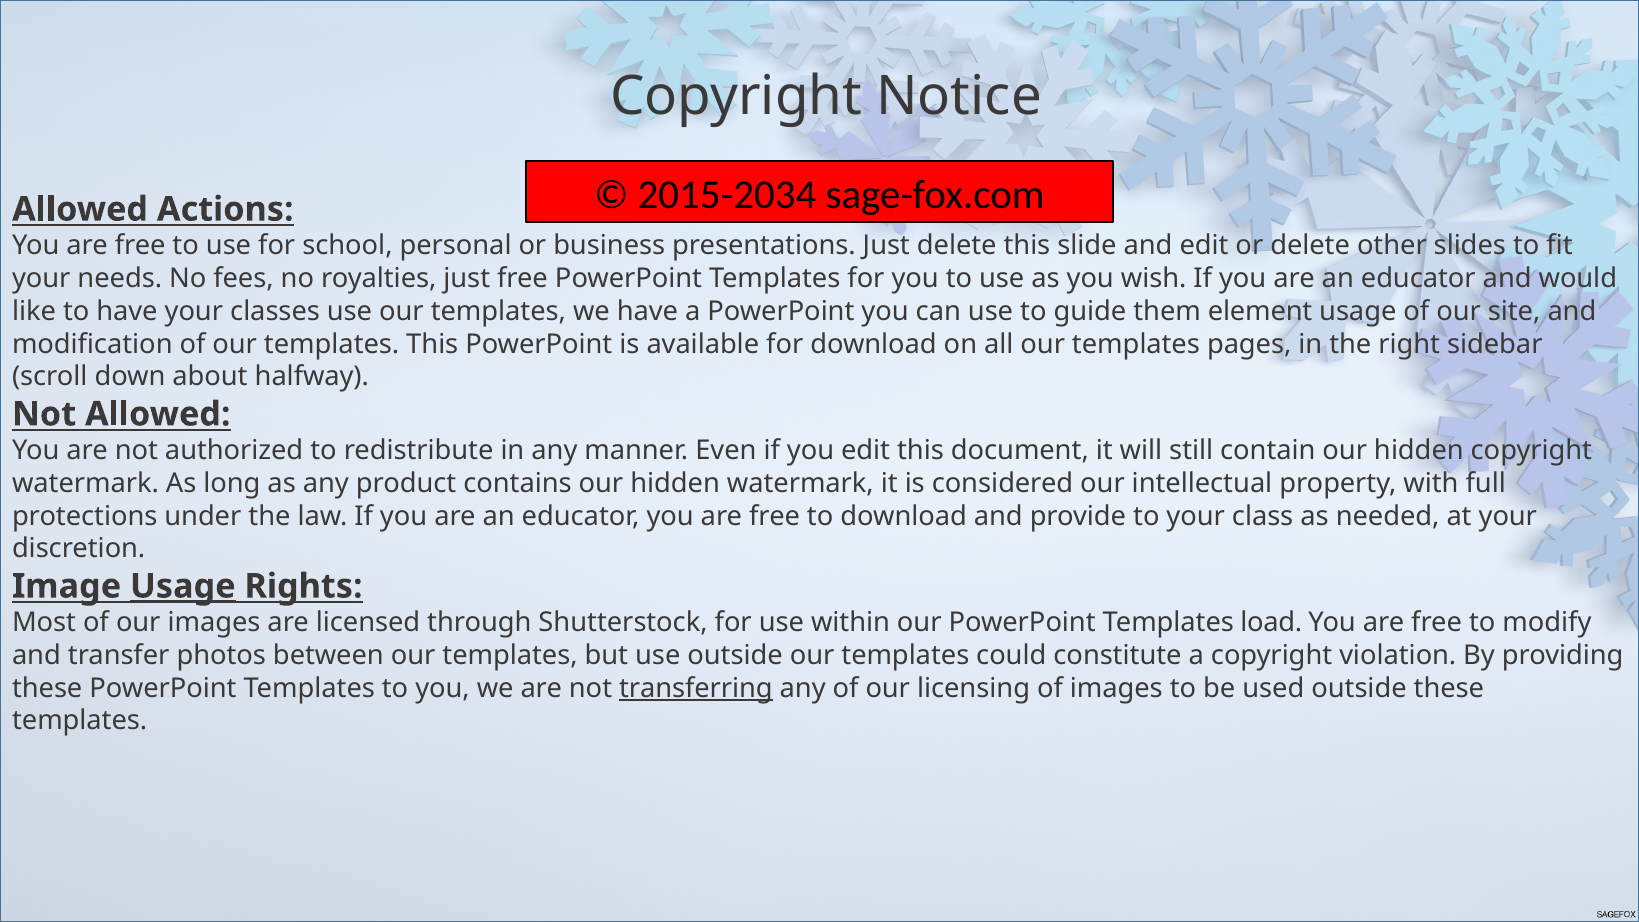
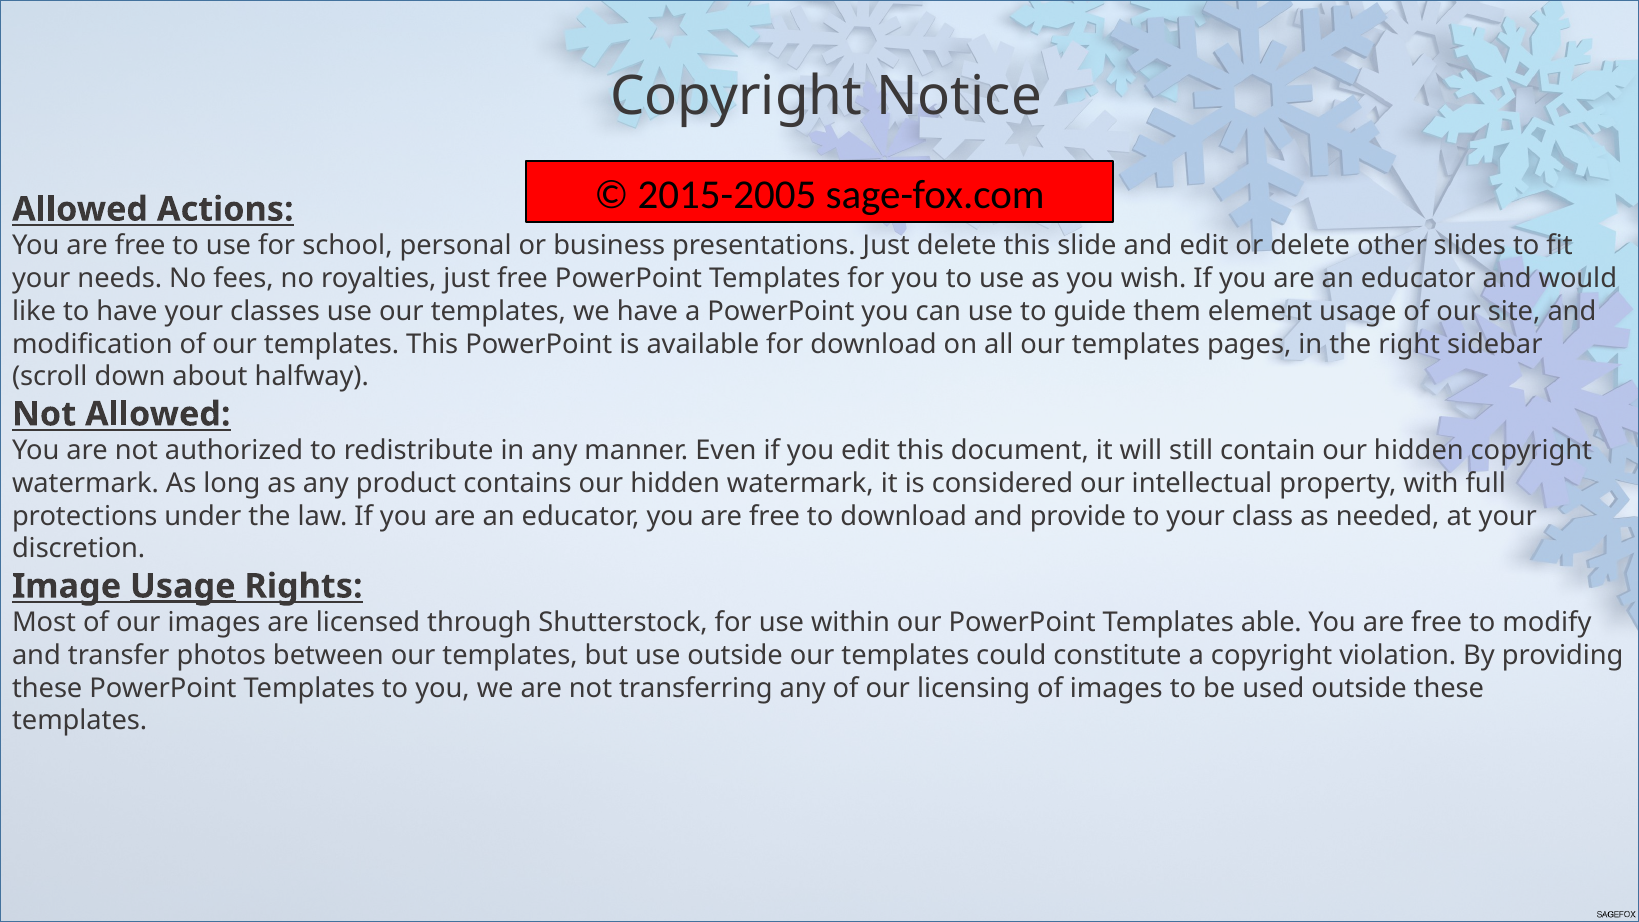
2015-2034: 2015-2034 -> 2015-2005 (727, 194)
load: load -> able (1271, 623)
transferring underline: present -> none (696, 688)
